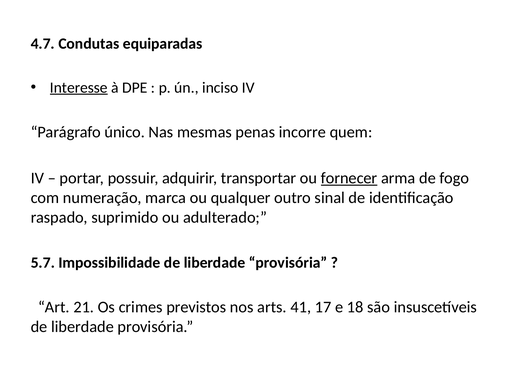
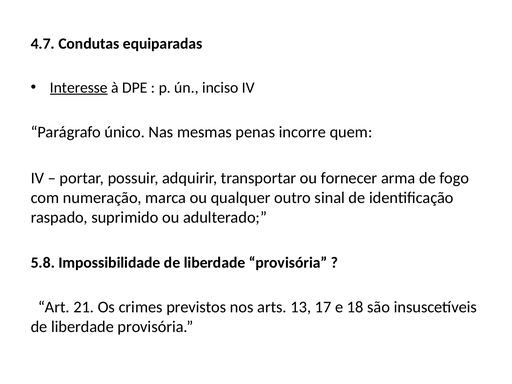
fornecer underline: present -> none (349, 178)
5.7: 5.7 -> 5.8 (43, 263)
41: 41 -> 13 (301, 307)
